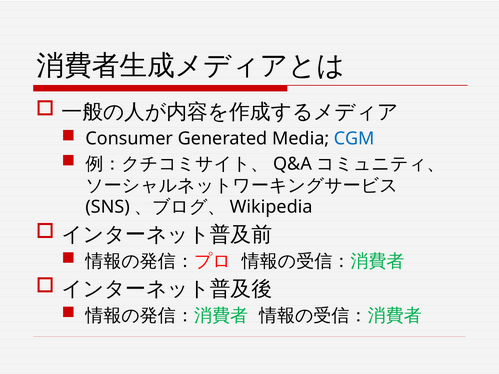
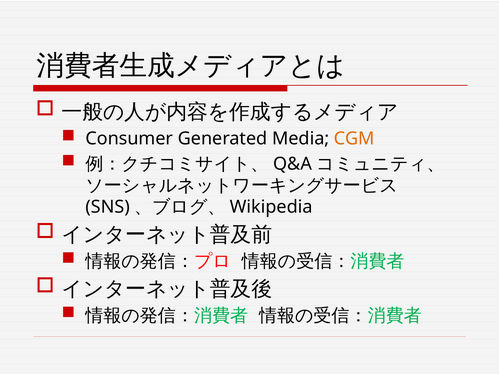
CGM colour: blue -> orange (354, 139)
